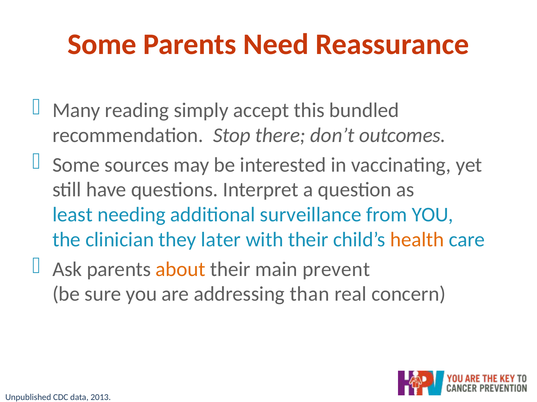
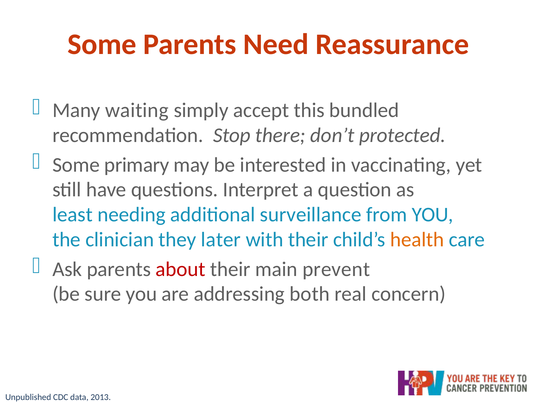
reading: reading -> waiting (137, 111)
outcomes: outcomes -> protected (402, 136)
sources: sources -> primary (137, 165)
about colour: orange -> red (181, 270)
than: than -> both (310, 295)
